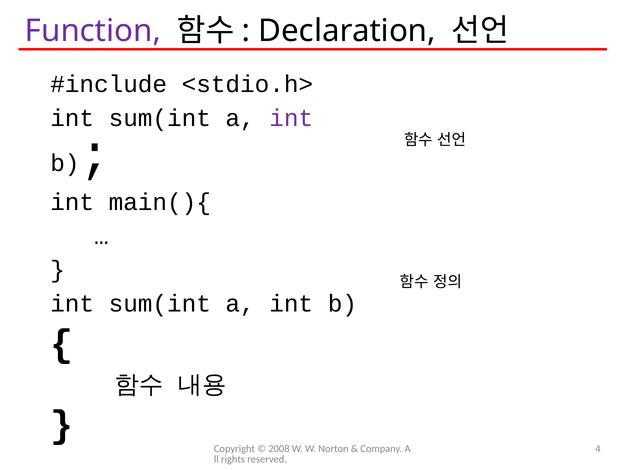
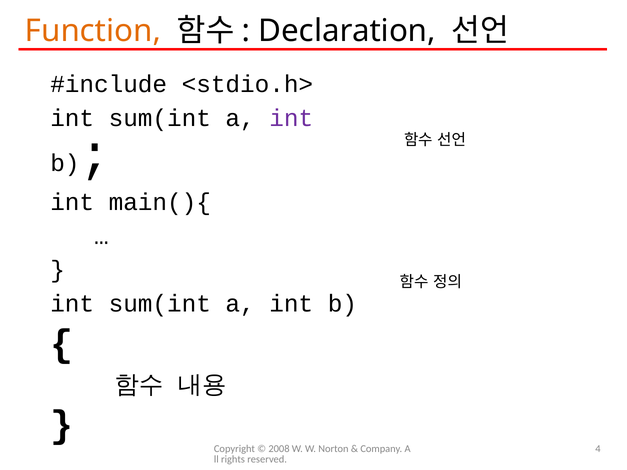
Function colour: purple -> orange (93, 31)
